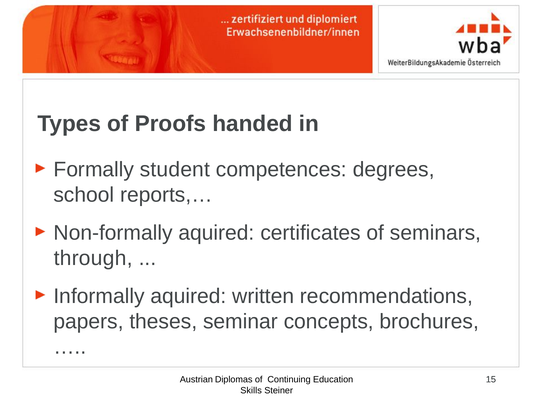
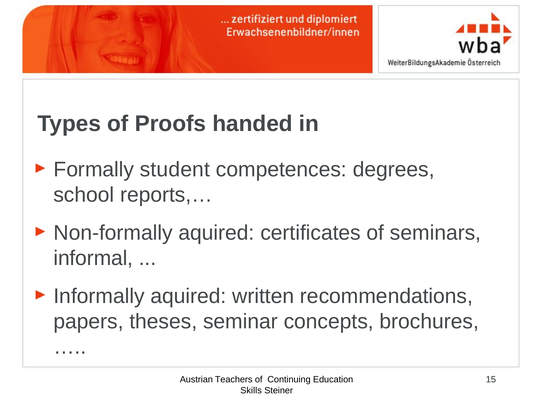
through: through -> informal (93, 258)
Diplomas: Diplomas -> Teachers (234, 379)
